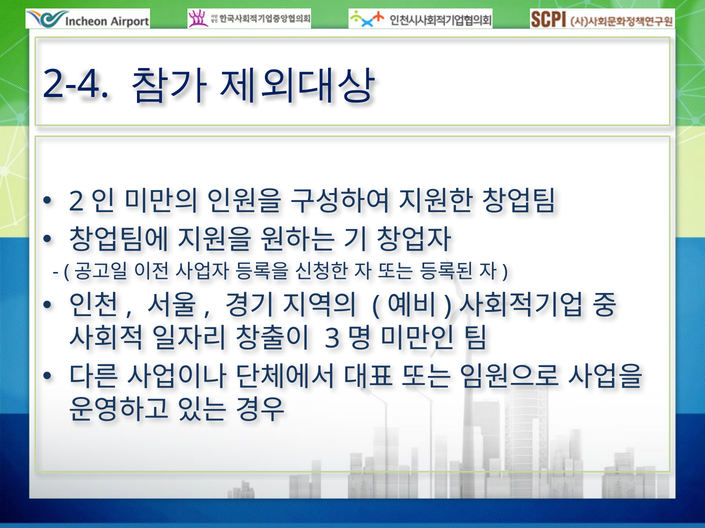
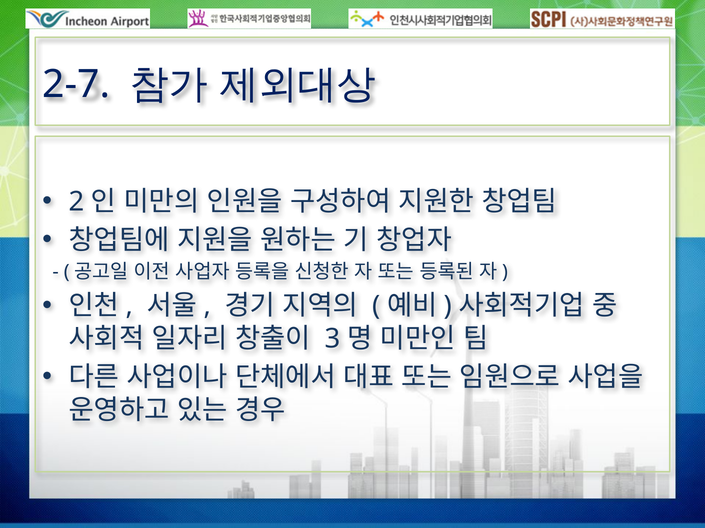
2-4: 2-4 -> 2-7 (76, 84)
